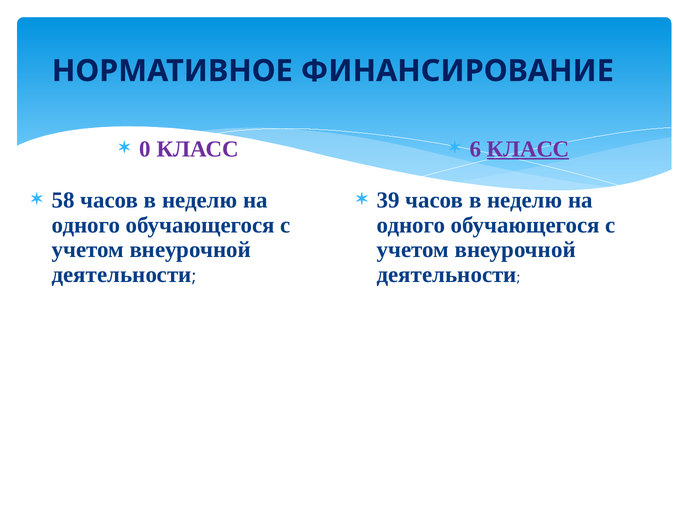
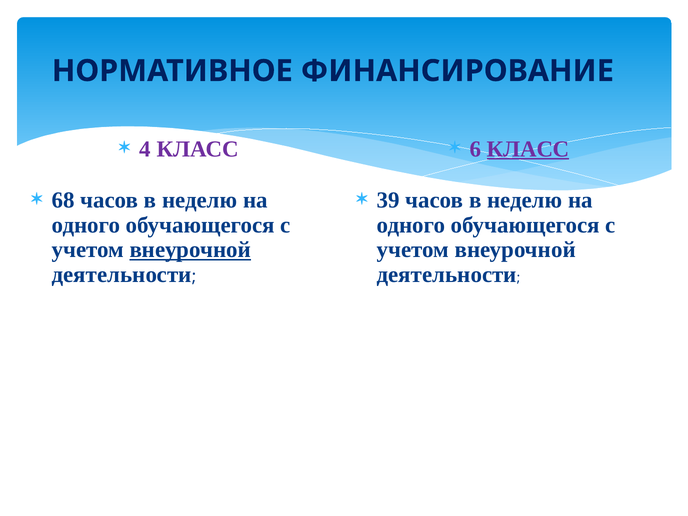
0: 0 -> 4 (145, 149)
58: 58 -> 68 (63, 200)
внеурочной underline: none -> present (190, 250)
